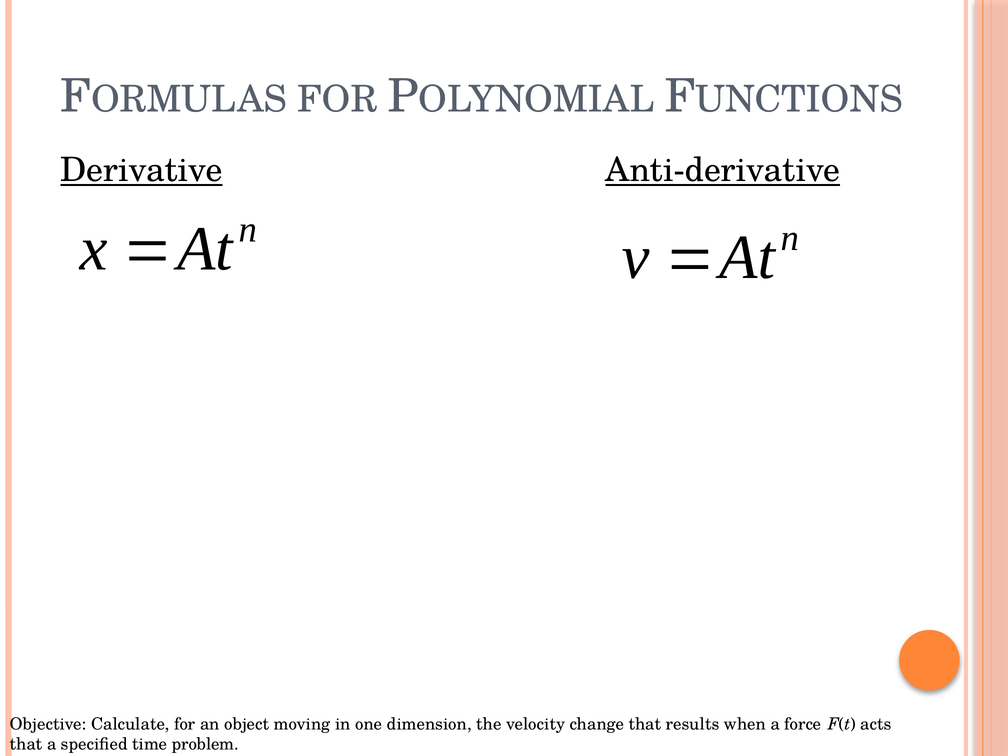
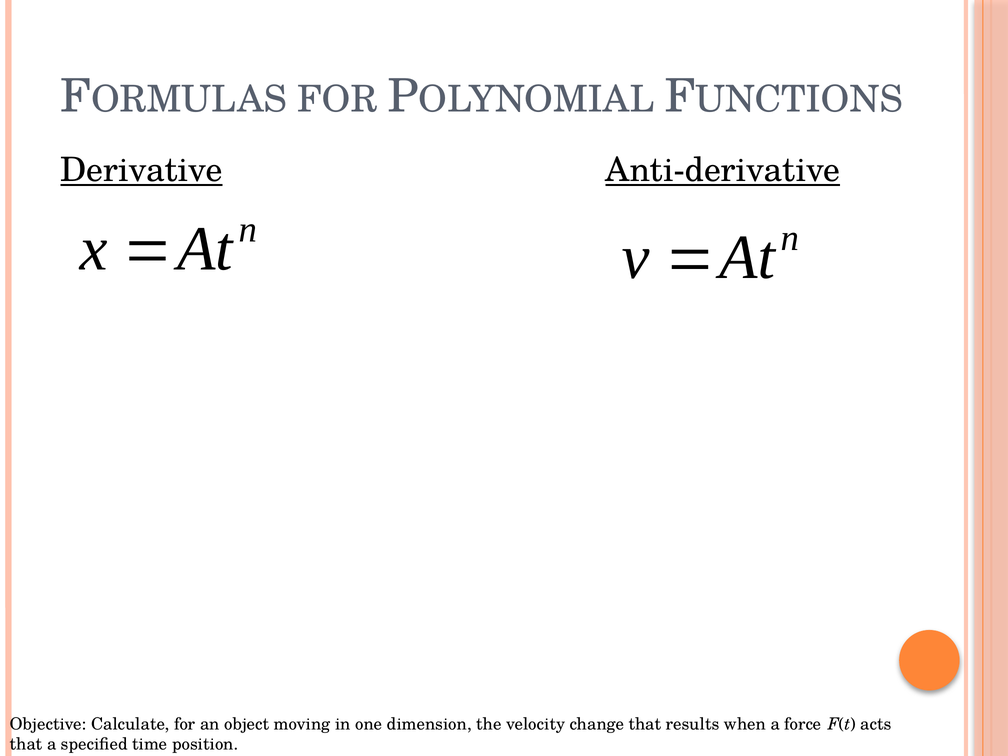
problem: problem -> position (205, 744)
